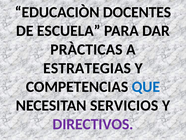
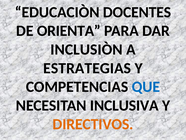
ESCUELA: ESCUELA -> ORIENTA (69, 31)
PRÀCTICAS: PRÀCTICAS -> INCLUSIÒN (86, 49)
SERVICIOS: SERVICIOS -> INCLUSIVA (124, 105)
DIRECTIVOS colour: purple -> orange (93, 124)
